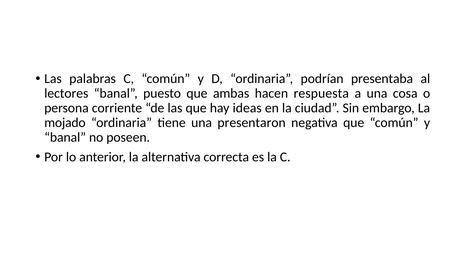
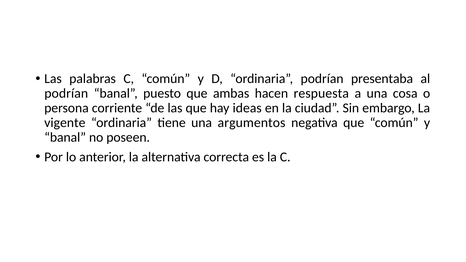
lectores: lectores -> podrían (66, 93)
mojado: mojado -> vigente (65, 123)
presentaron: presentaron -> argumentos (252, 123)
